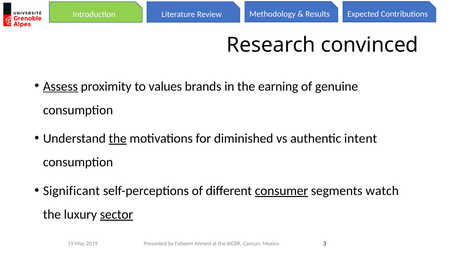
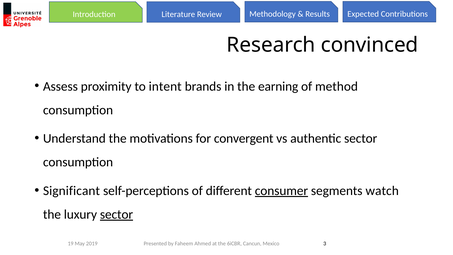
Assess underline: present -> none (60, 86)
values: values -> intent (165, 86)
genuine: genuine -> method (337, 86)
the underline: present -> none (118, 138)
diminished: diminished -> convergent (244, 138)
authentic intent: intent -> sector (361, 138)
